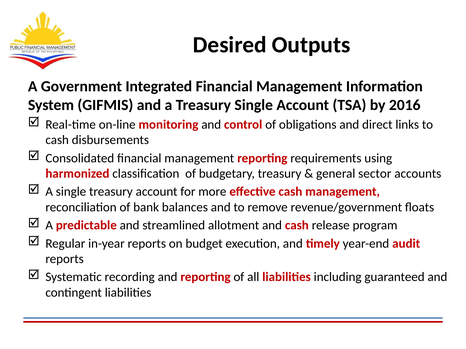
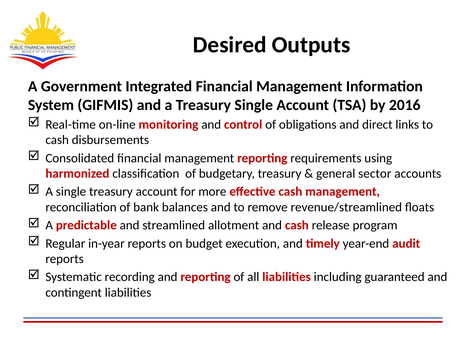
revenue/government: revenue/government -> revenue/streamlined (346, 208)
